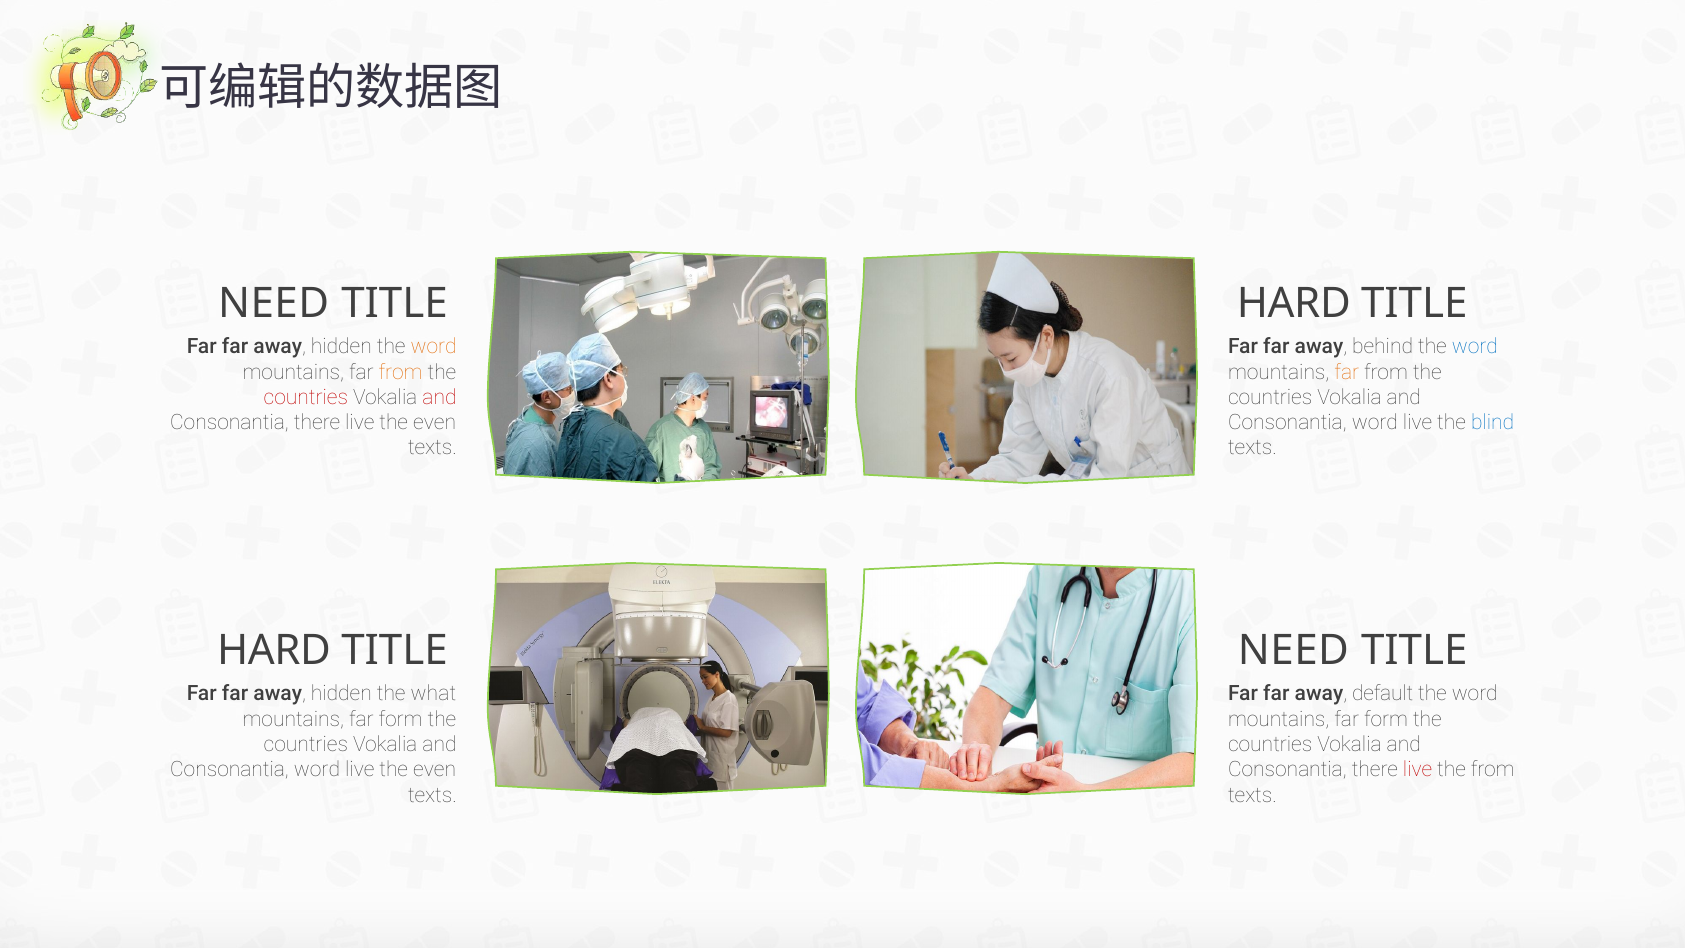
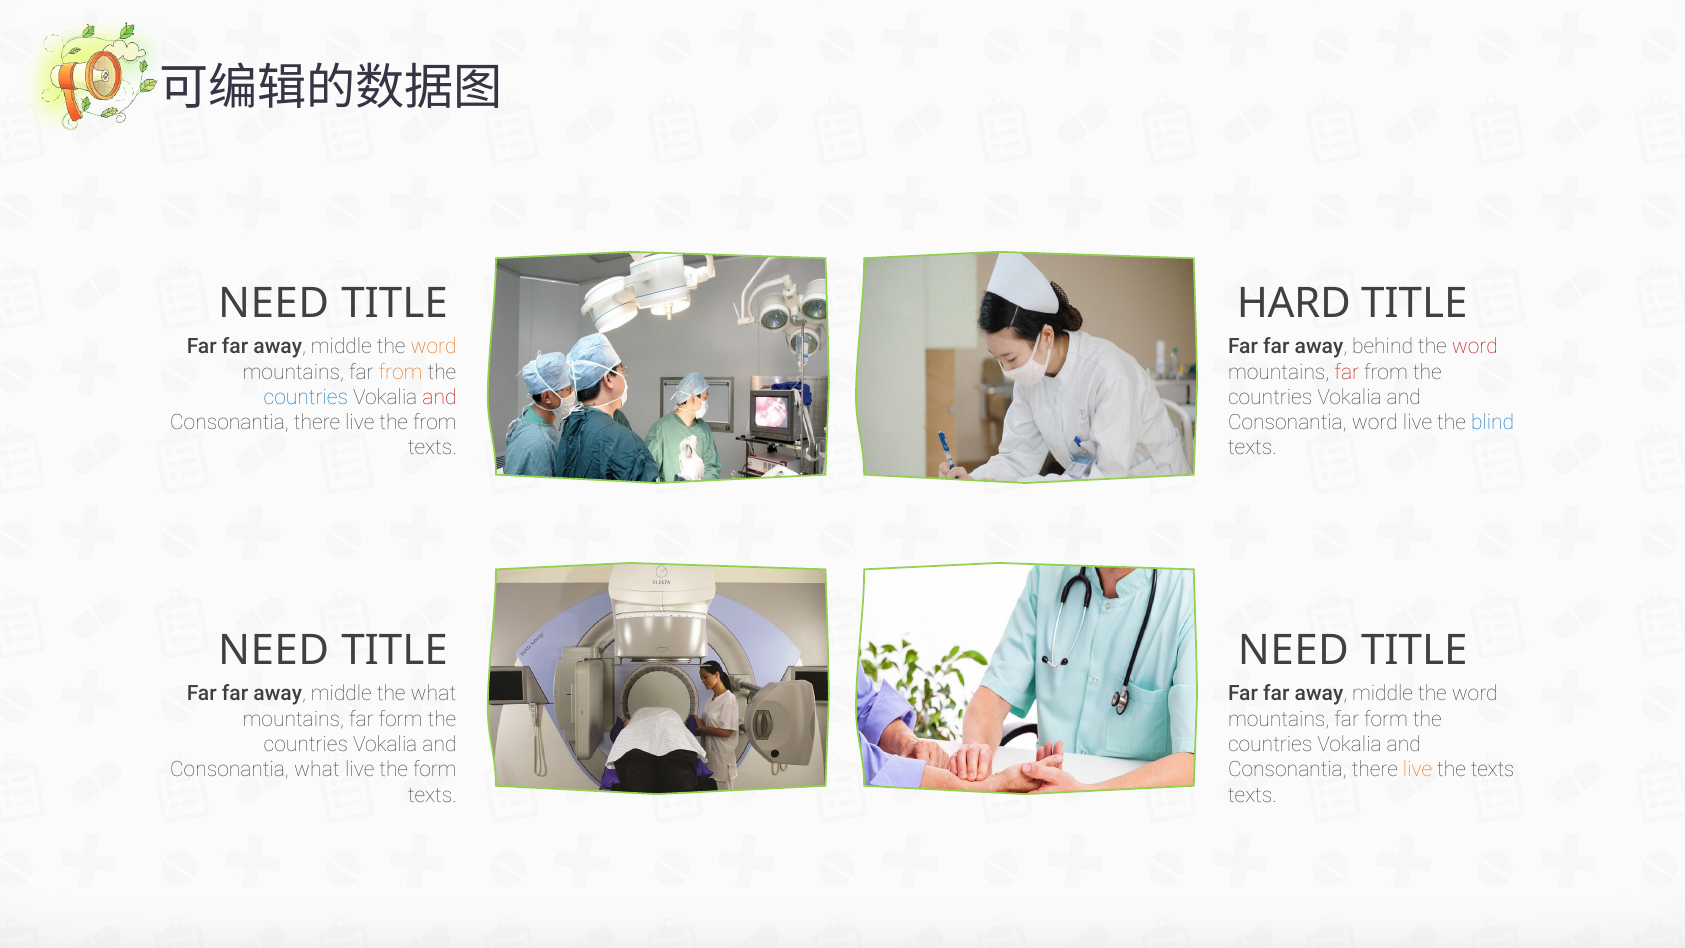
hidden: hidden -> middle (341, 347)
word colour: blue -> red (1475, 347)
far colour: orange -> red (1347, 372)
countries colour: red -> blue (306, 397)
there live the even: even -> from (435, 423)
HARD: HARD -> NEED (274, 651)
hidden: hidden -> middle (341, 694)
default: default -> middle (1383, 694)
word: word -> what (317, 770)
even: even -> form (435, 770)
live colour: red -> orange (1418, 770)
the from: from -> texts (1493, 770)
